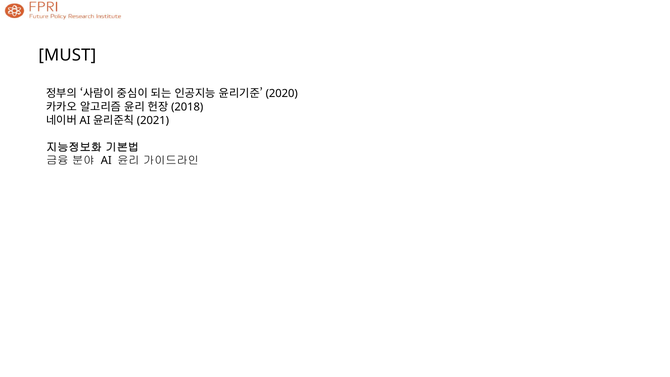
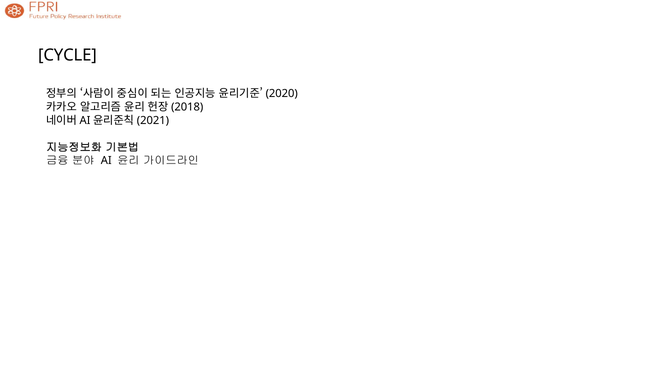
MUST: MUST -> CYCLE (67, 55)
